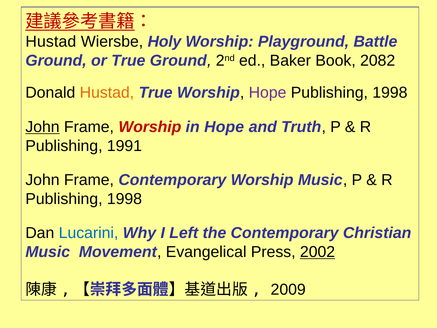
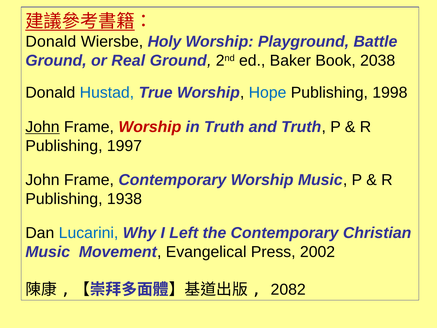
Hustad: Hustad -> Donald (51, 42)
or True: True -> Real (128, 61)
2082: 2082 -> 2038 (378, 61)
Hustad colour: orange -> blue (107, 93)
Hope colour: purple -> blue (268, 93)
in Hope: Hope -> Truth (224, 127)
1991: 1991 -> 1997 (124, 146)
1998: 1998 -> 1938 (124, 199)
2002 underline: present -> none (318, 252)
2009: 2009 -> 2082 (288, 290)
